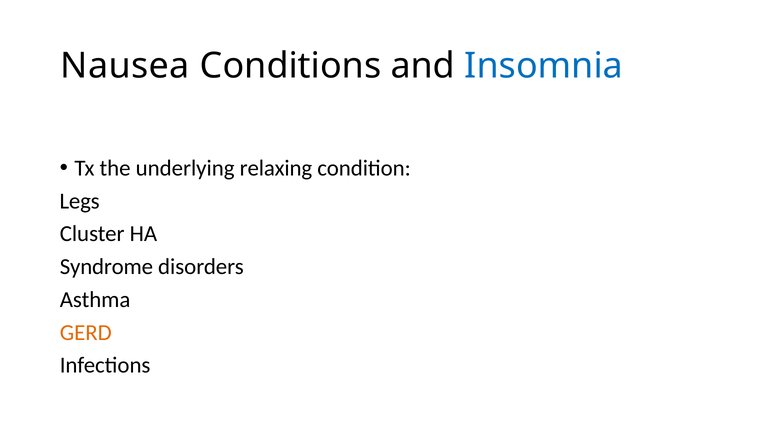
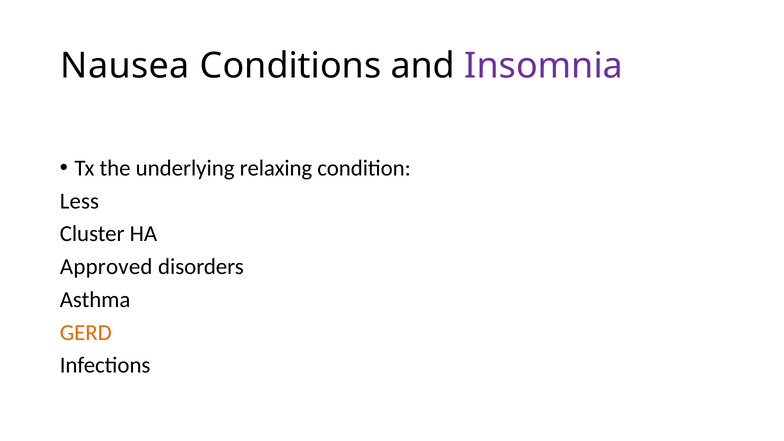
Insomnia colour: blue -> purple (544, 66)
Legs: Legs -> Less (79, 201)
Syndrome: Syndrome -> Approved (106, 267)
